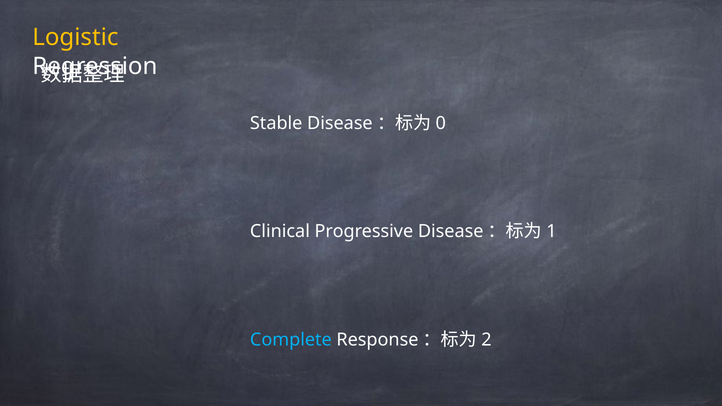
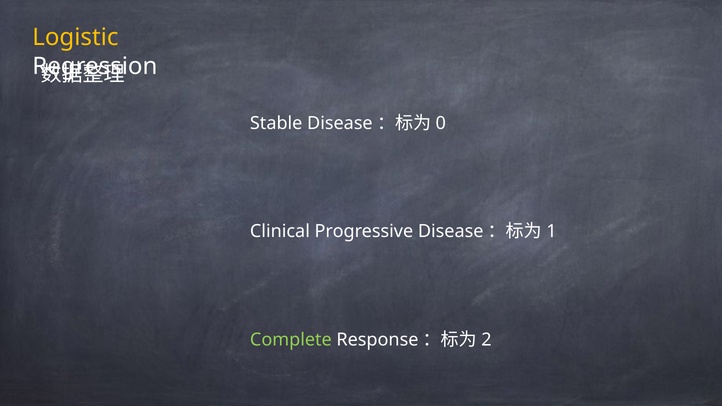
Complete colour: light blue -> light green (291, 340)
